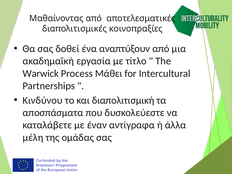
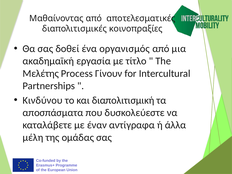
αναπτύξουν: αναπτύξουν -> οργανισμός (125, 49)
Warwick: Warwick -> Μελέτης (41, 73)
Μάθει: Μάθει -> Γίνουν (109, 73)
